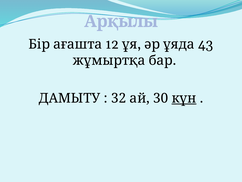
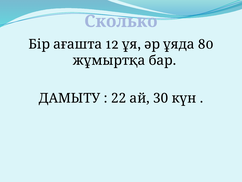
Арқылы: Арқылы -> Сколько (121, 21)
43: 43 -> 80 (206, 44)
32: 32 -> 22 (119, 98)
күн underline: present -> none (184, 98)
